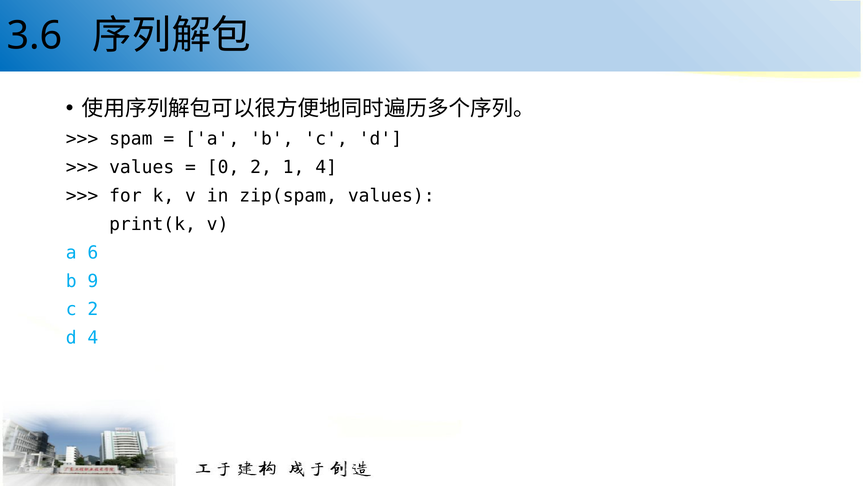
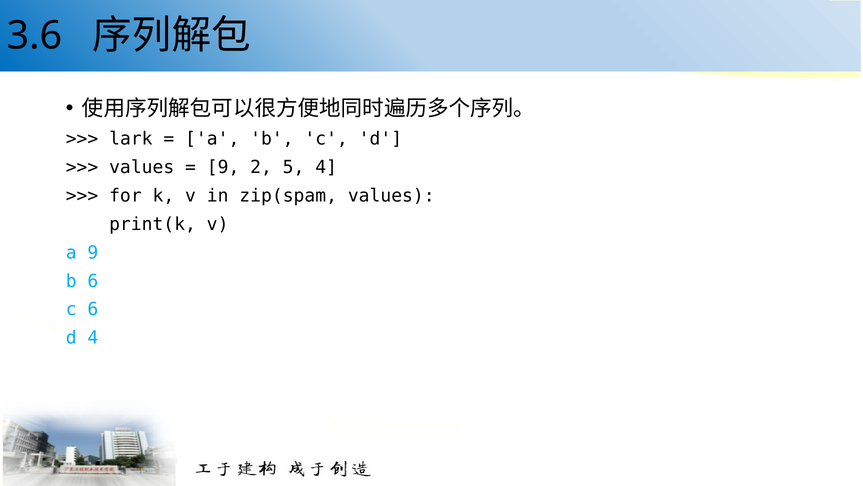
spam: spam -> lark (131, 139)
0: 0 -> 9 (223, 167)
1: 1 -> 5 (294, 167)
a 6: 6 -> 9 (93, 252)
b 9: 9 -> 6 (93, 281)
c 2: 2 -> 6 (93, 309)
